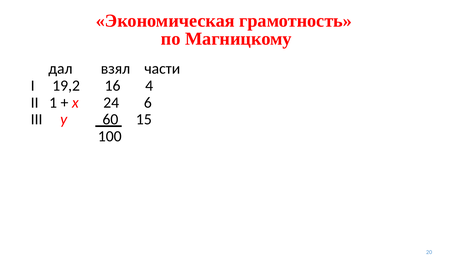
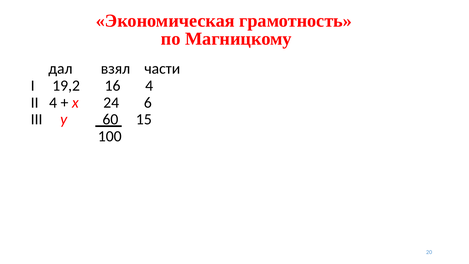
II 1: 1 -> 4 (53, 102)
